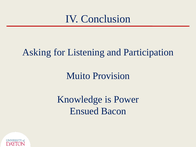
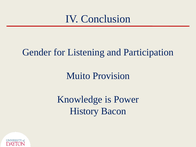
Asking: Asking -> Gender (37, 52)
Ensued: Ensued -> History (84, 111)
